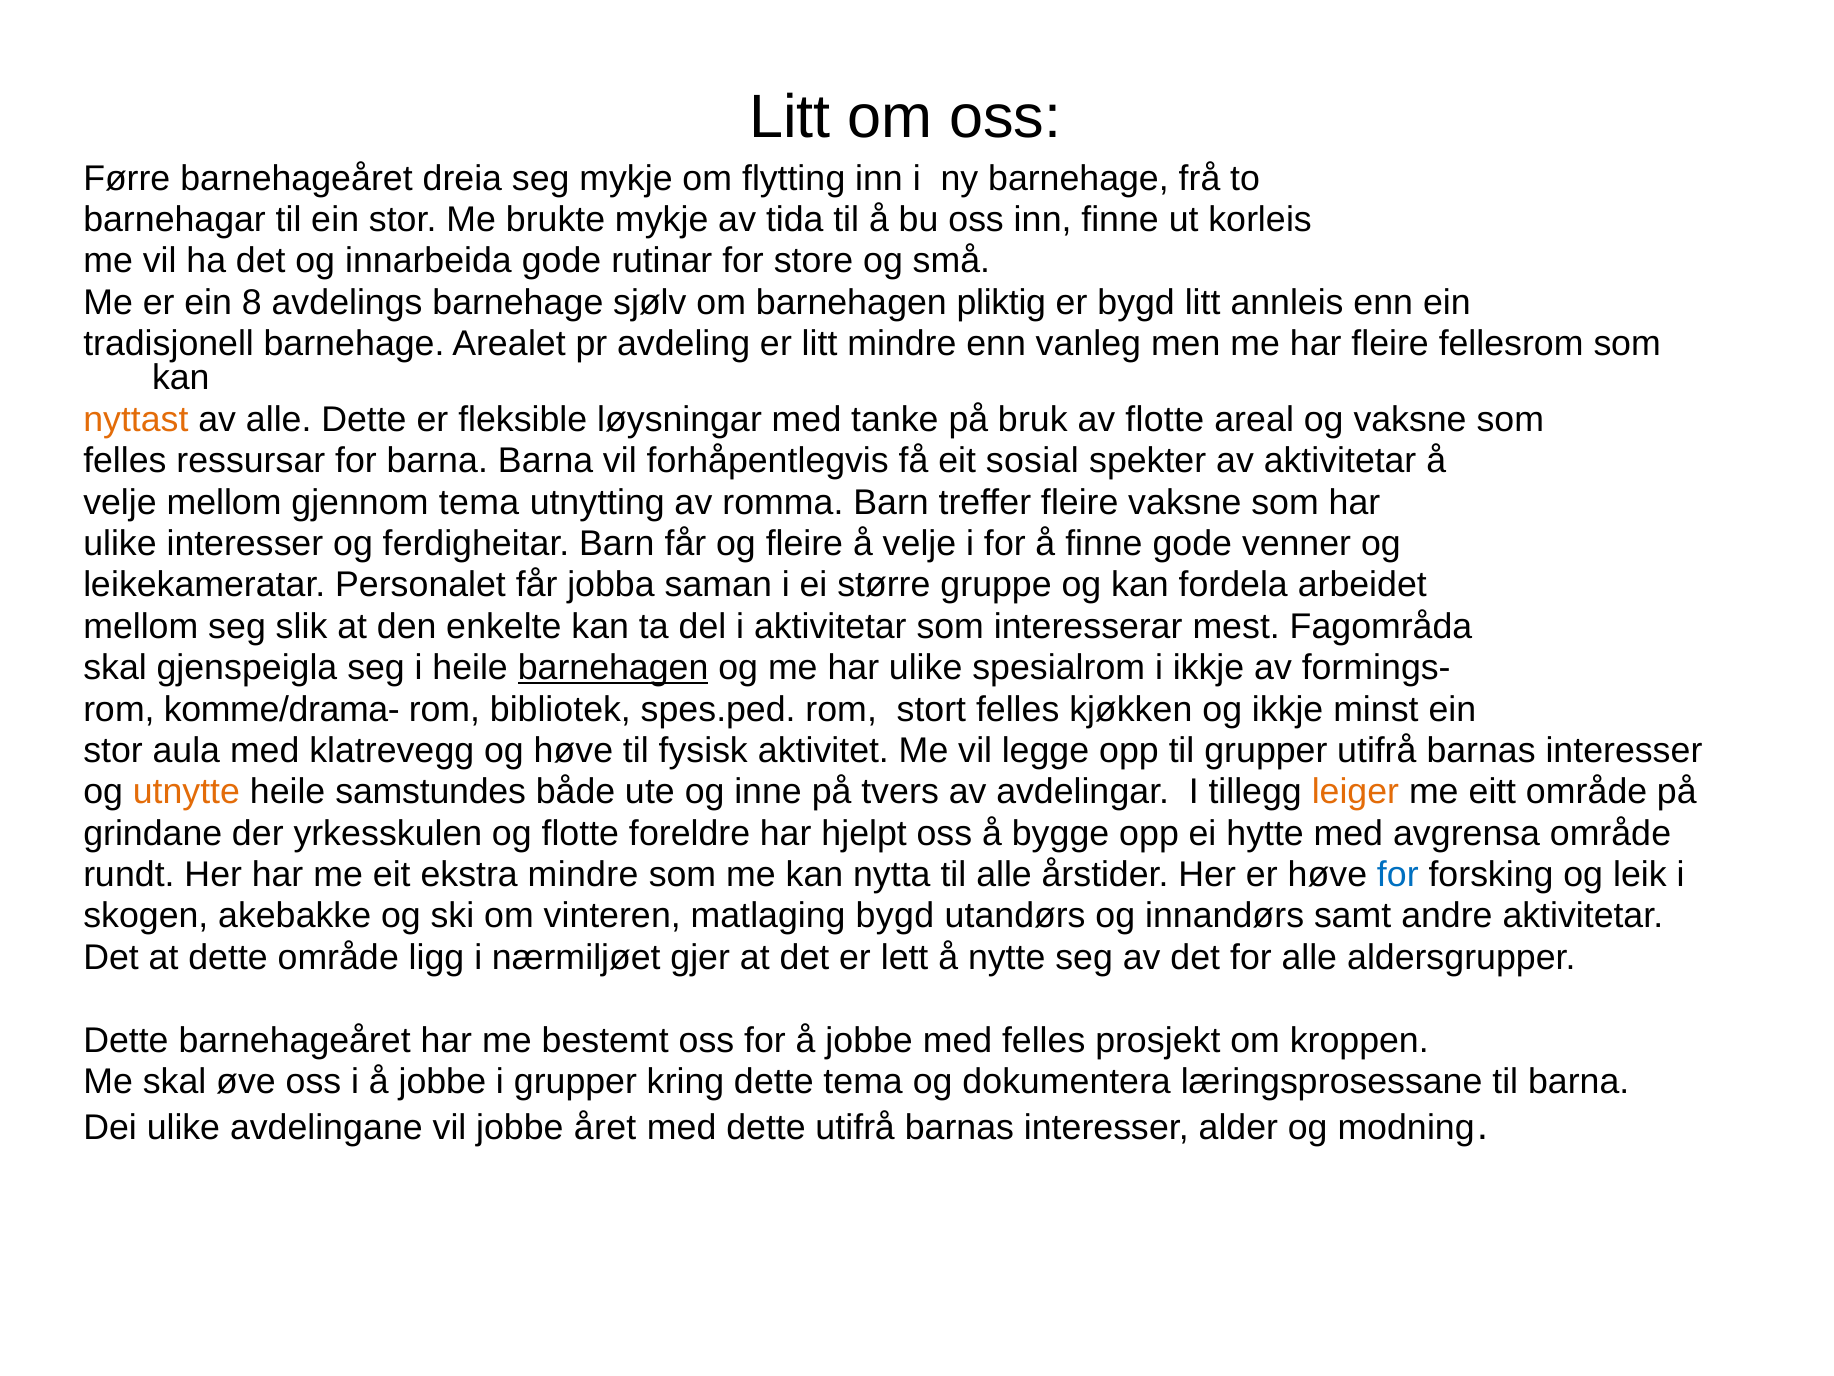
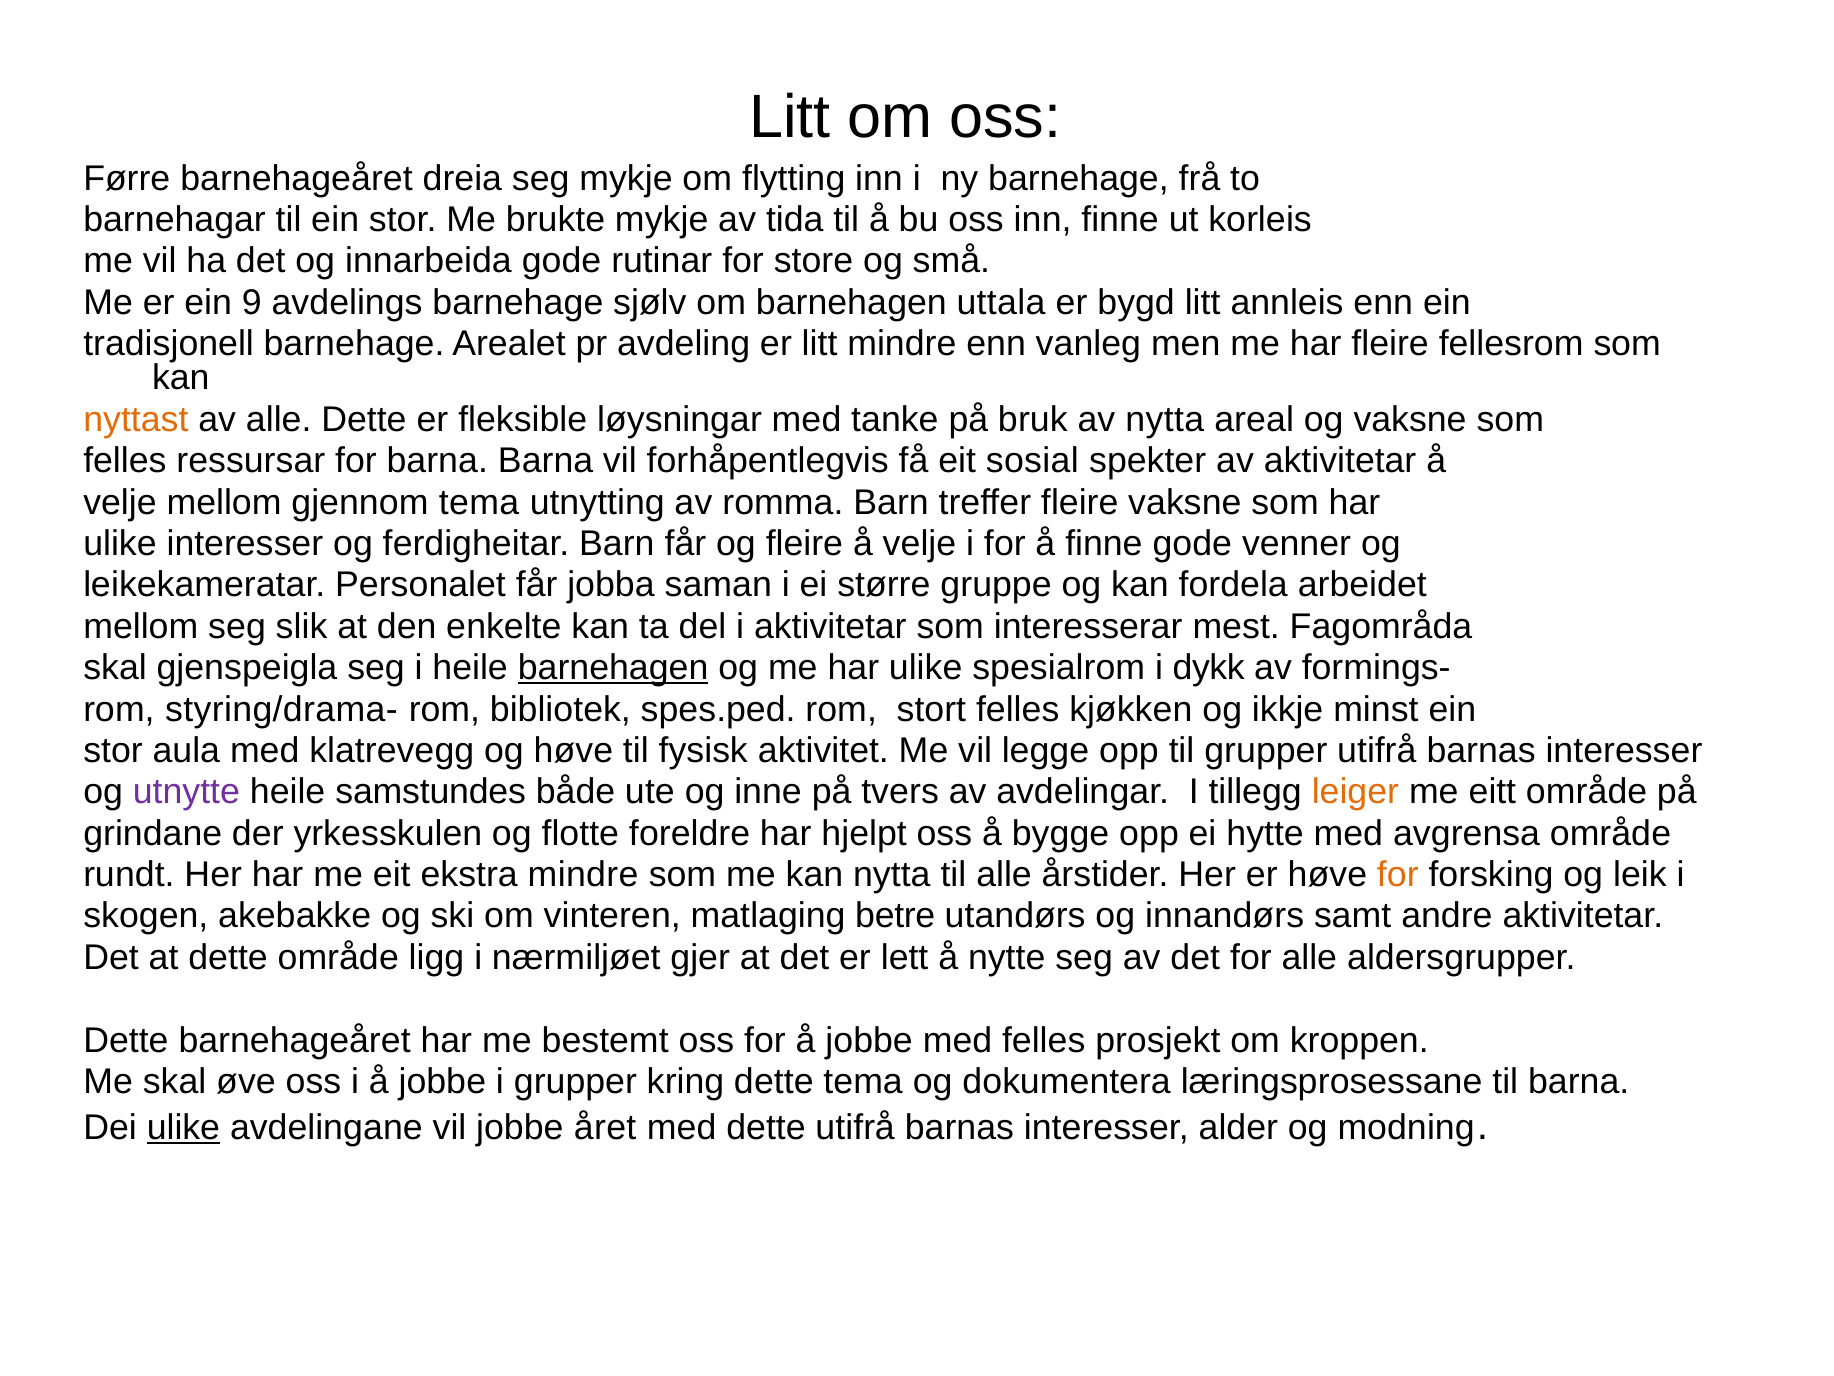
8: 8 -> 9 (252, 302)
pliktig: pliktig -> uttala (1001, 302)
av flotte: flotte -> nytta (1165, 419)
i ikkje: ikkje -> dykk (1209, 668)
komme/drama-: komme/drama- -> styring/drama- (281, 709)
utnytte colour: orange -> purple (186, 792)
for colour: blue -> orange (1398, 874)
matlaging bygd: bygd -> betre (895, 916)
ulike underline: none -> present (183, 1128)
